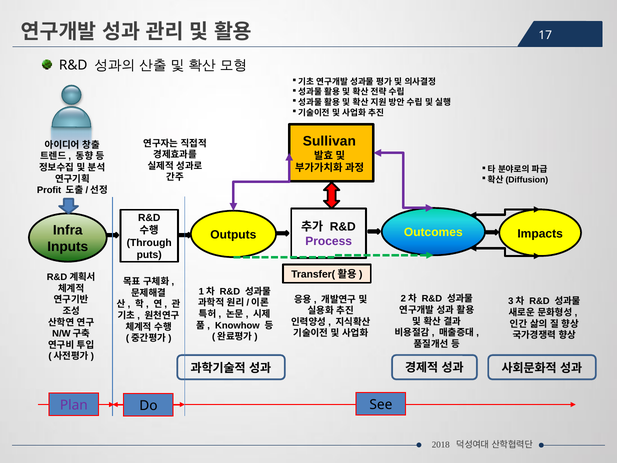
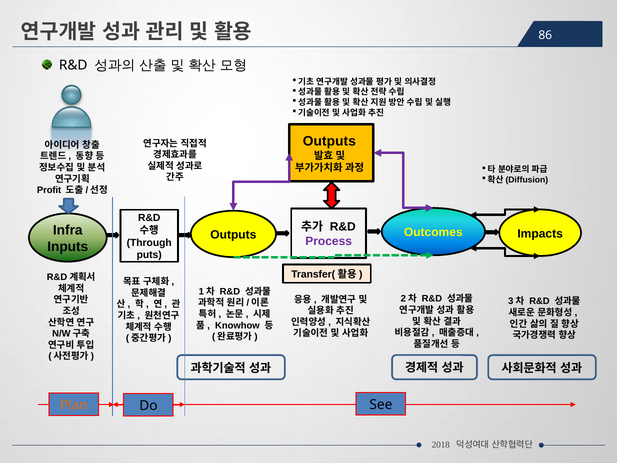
17: 17 -> 86 (545, 35)
Sullivan: Sullivan -> Outputs (329, 141)
Plan colour: purple -> orange (74, 405)
